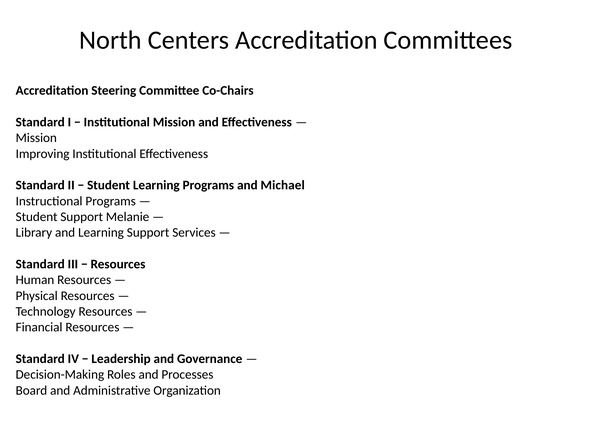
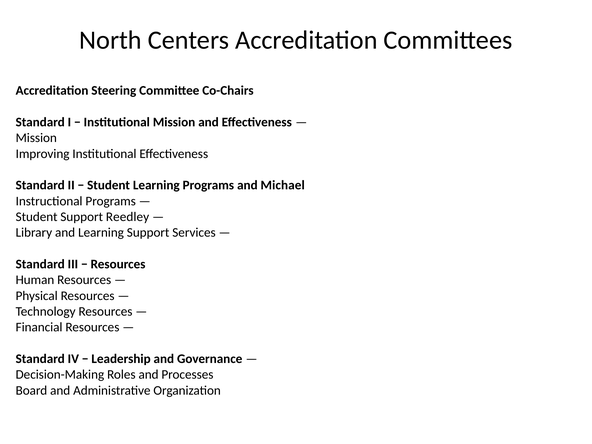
Melanie: Melanie -> Reedley (128, 217)
